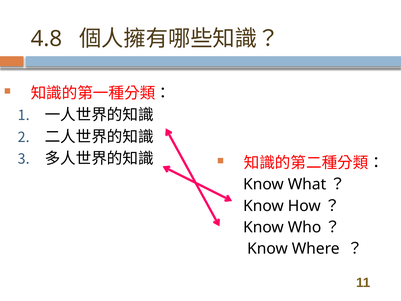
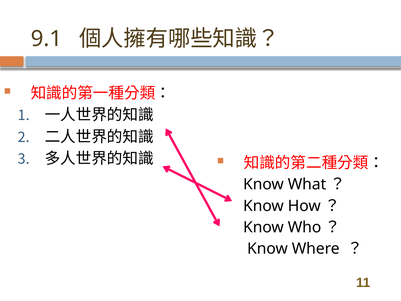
4.8: 4.8 -> 9.1 (46, 39)
